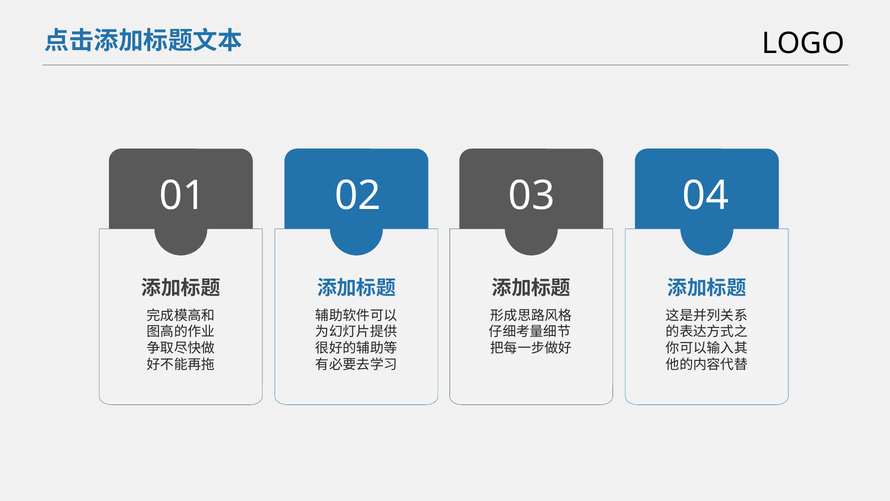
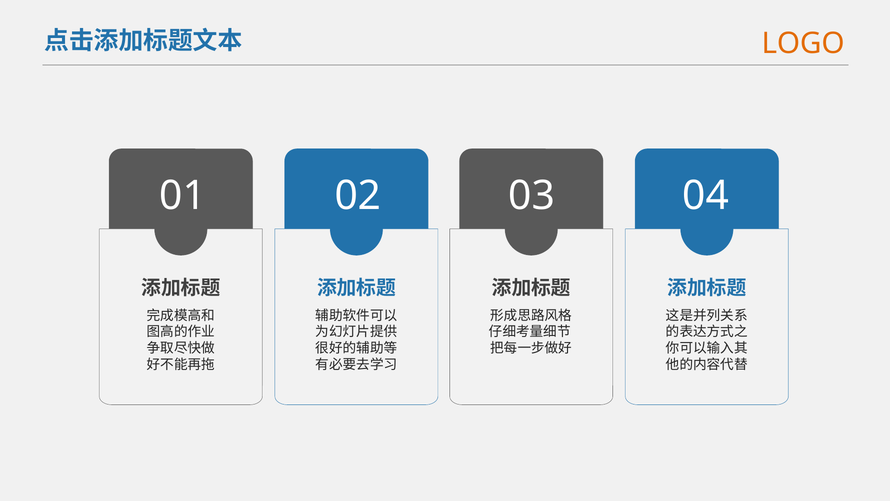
LOGO colour: black -> orange (803, 43)
